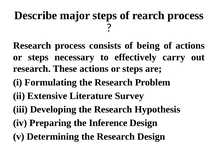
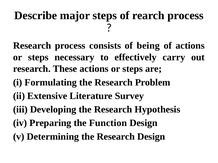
Inference: Inference -> Function (108, 123)
